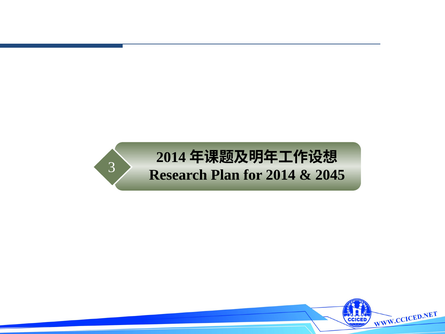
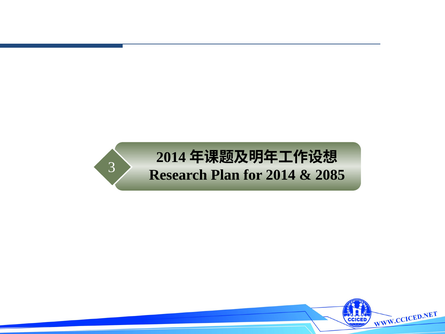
2045: 2045 -> 2085 (330, 175)
